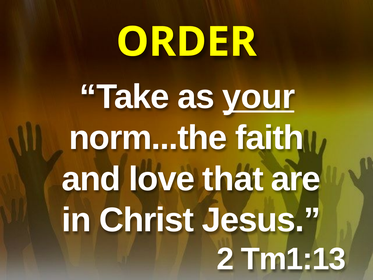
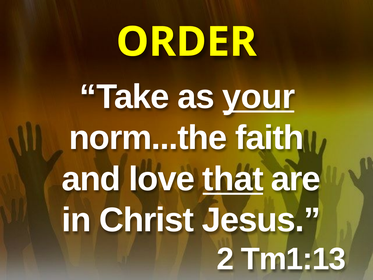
that underline: none -> present (233, 179)
